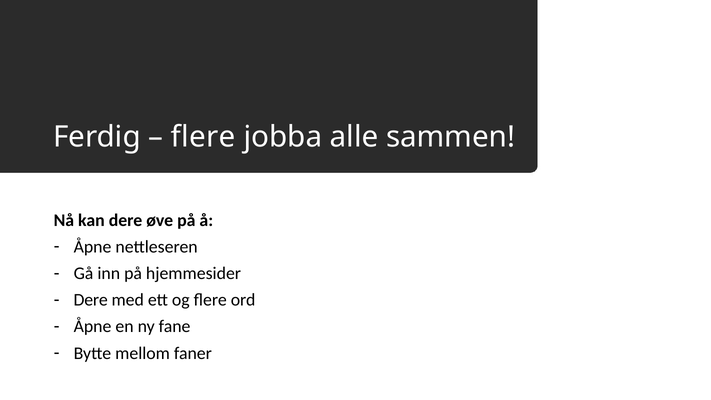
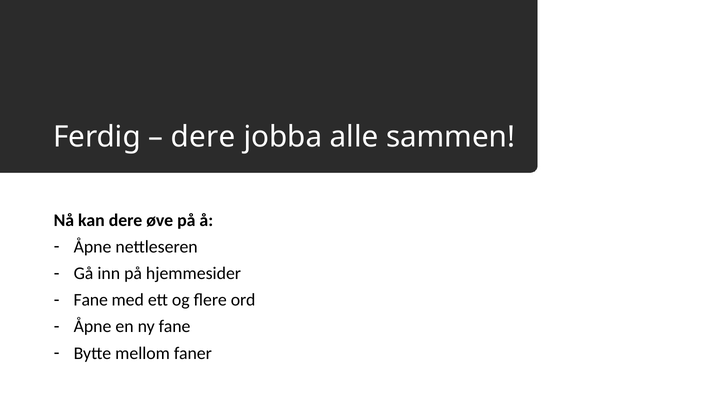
flere: flere -> dere (203, 137)
Dere: Dere -> Fane (91, 300)
